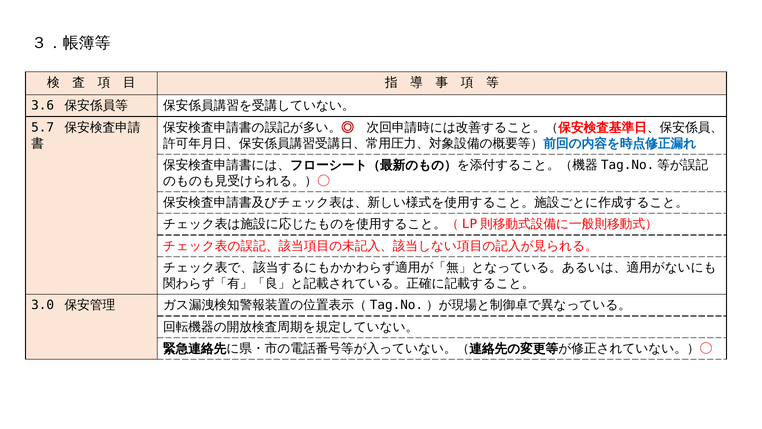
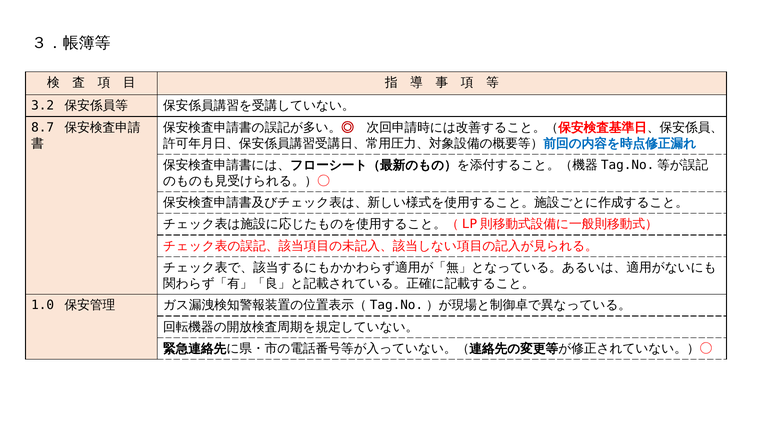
3.6: 3.6 -> 3.2 (43, 106)
5.7: 5.7 -> 8.7 (43, 127)
3.0: 3.0 -> 1.0 (43, 305)
